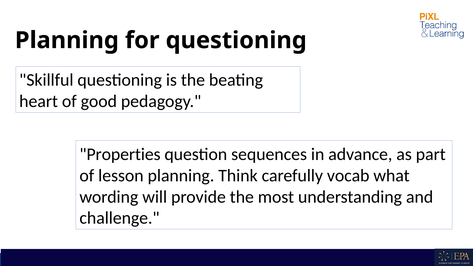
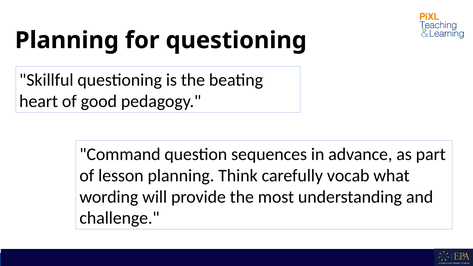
Properties: Properties -> Command (120, 154)
